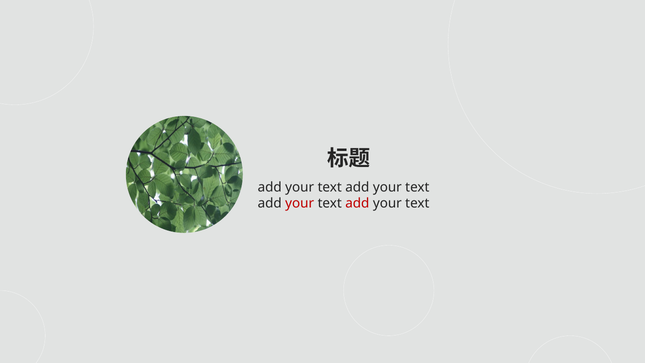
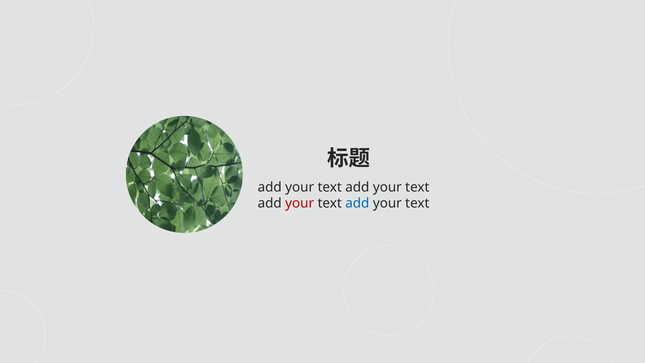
add colour: red -> blue (357, 203)
